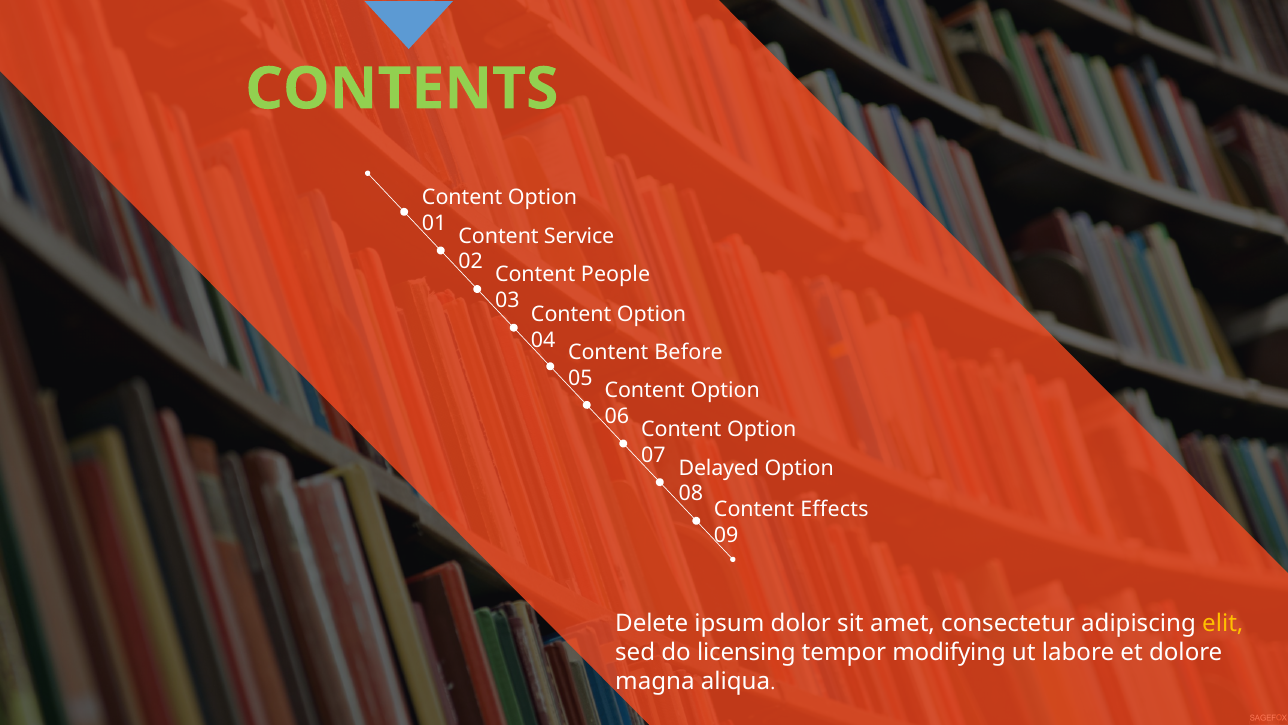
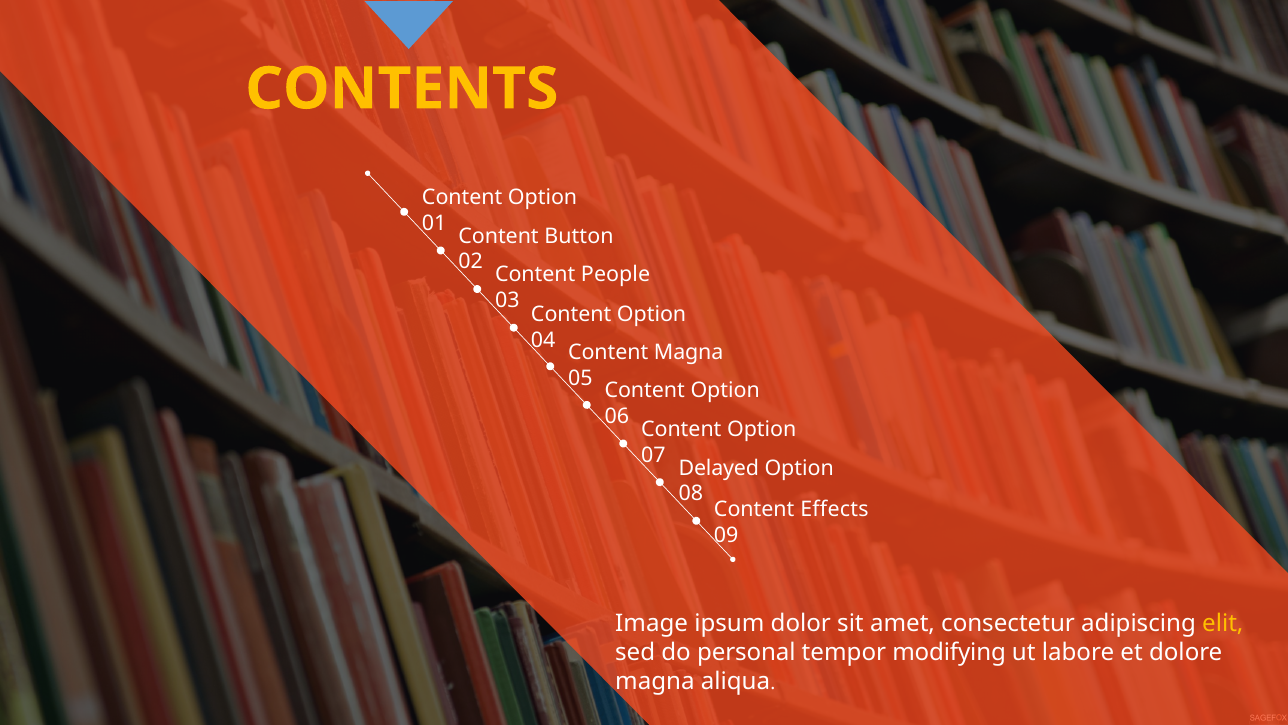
CONTENTS colour: light green -> yellow (402, 89)
Service: Service -> Button (579, 236)
Content Before: Before -> Magna (689, 352)
Delete: Delete -> Image (652, 623)
licensing: licensing -> personal (746, 652)
